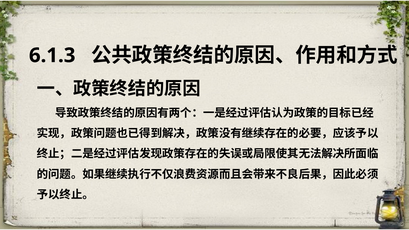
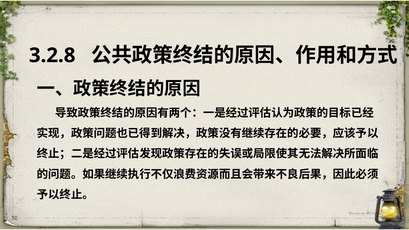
6.1.3: 6.1.3 -> 3.2.8 (52, 55)
